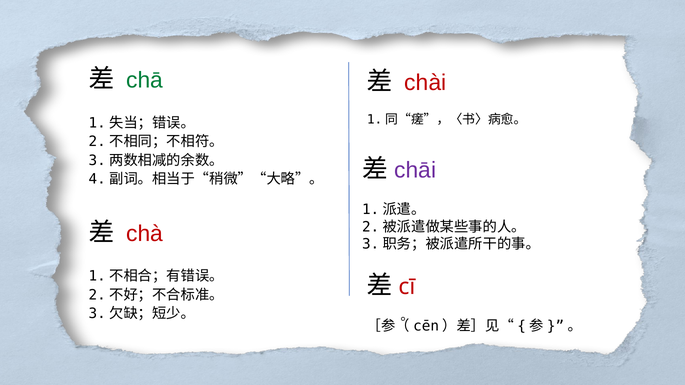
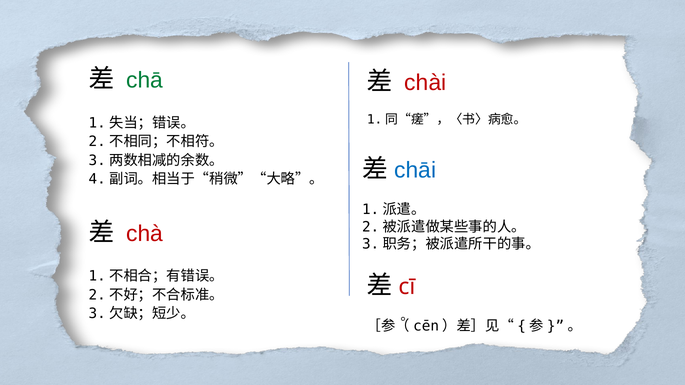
chāi colour: purple -> blue (415, 170)
